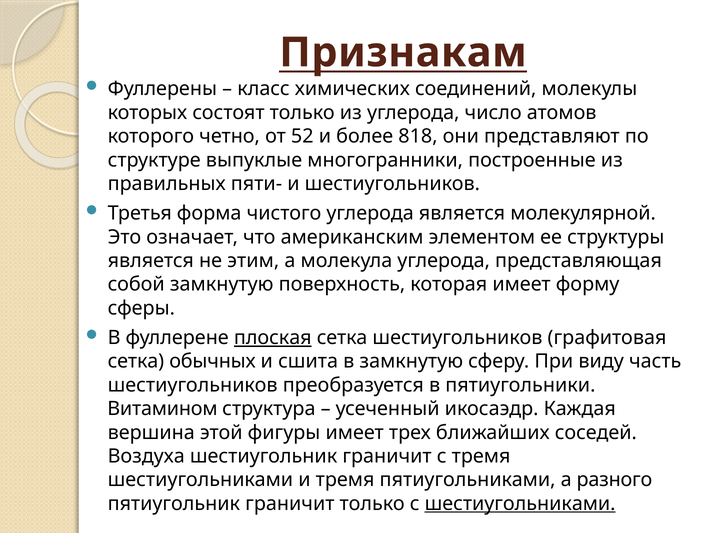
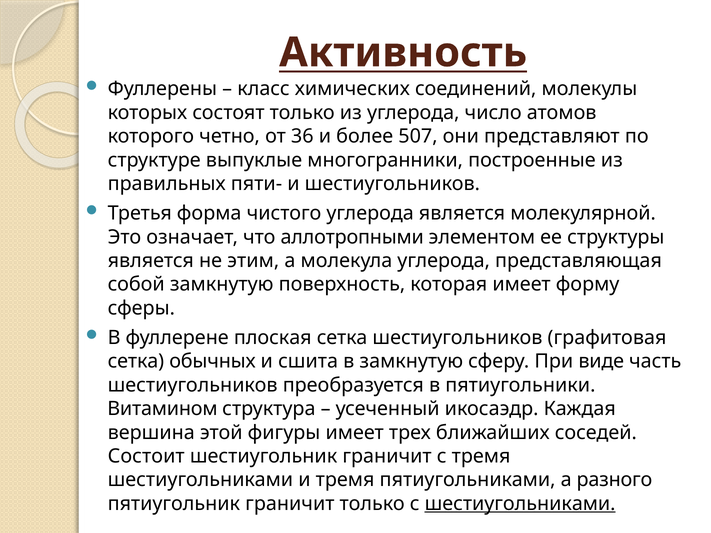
Признакам: Признакам -> Активность (403, 53)
52: 52 -> 36 (302, 136)
818: 818 -> 507 (418, 136)
американским: американским -> аллотропными (352, 237)
плоская underline: present -> none (273, 338)
виду: виду -> виде (601, 362)
Воздуха: Воздуха -> Состоит (146, 456)
